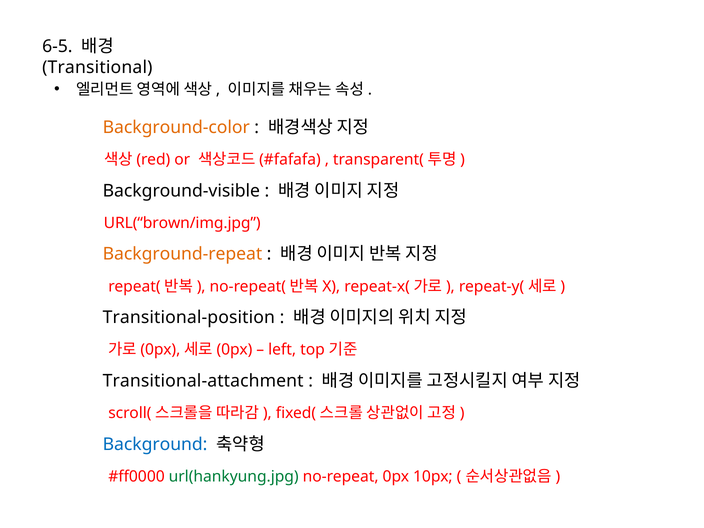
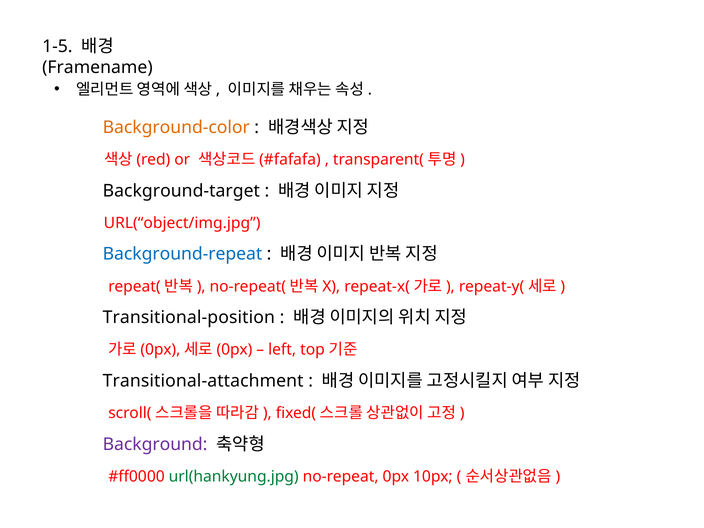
6-5: 6-5 -> 1-5 (57, 46)
Transitional: Transitional -> Framename (97, 68)
Background-visible: Background-visible -> Background-target (181, 191)
URL(“brown/img.jpg: URL(“brown/img.jpg -> URL(“object/img.jpg (182, 223)
Background-repeat colour: orange -> blue (182, 254)
Background colour: blue -> purple (155, 444)
